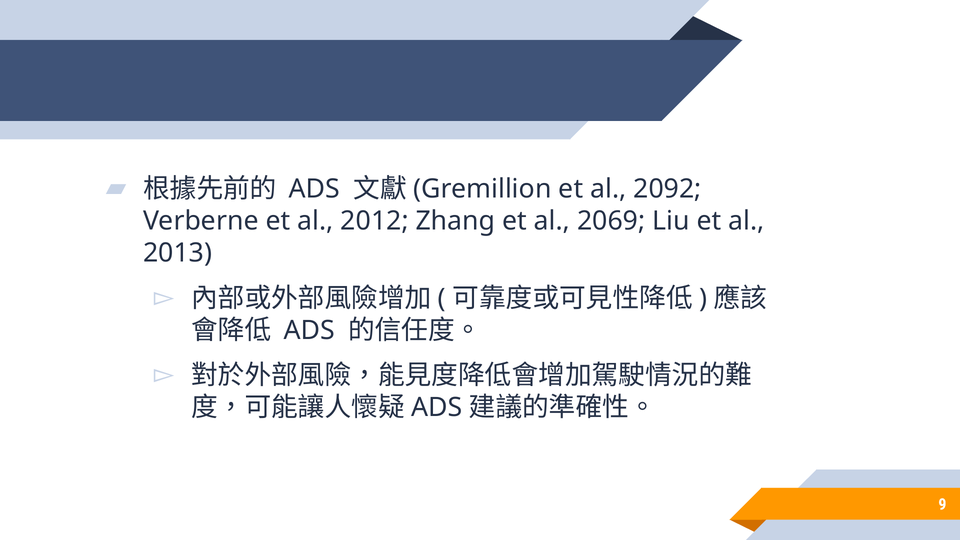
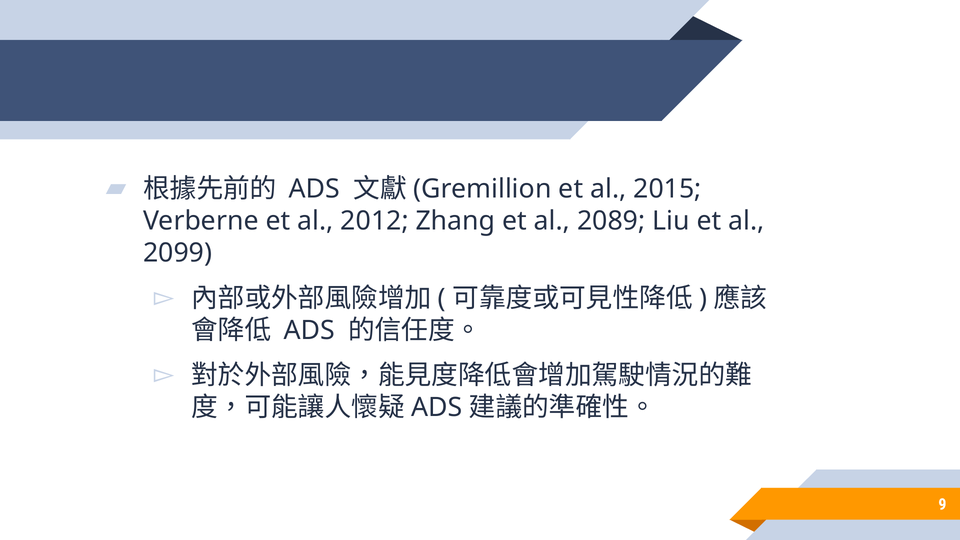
2092: 2092 -> 2015 (667, 189)
2069: 2069 -> 2089 (611, 221)
2013: 2013 -> 2099 (178, 253)
